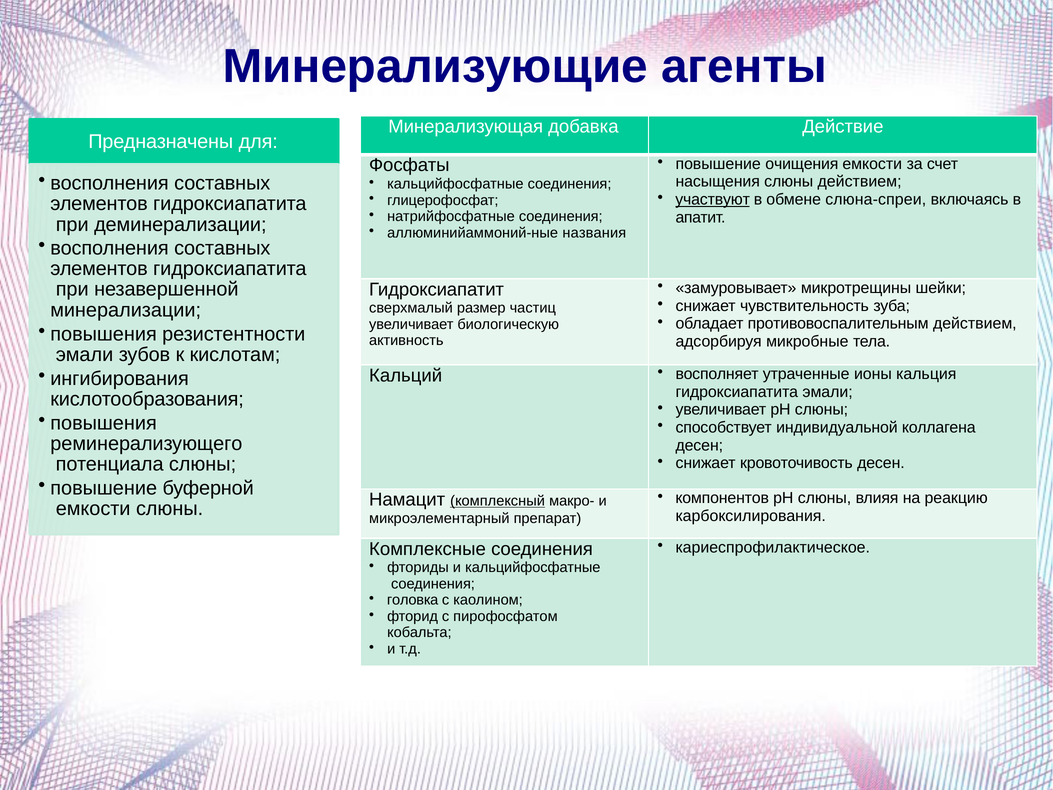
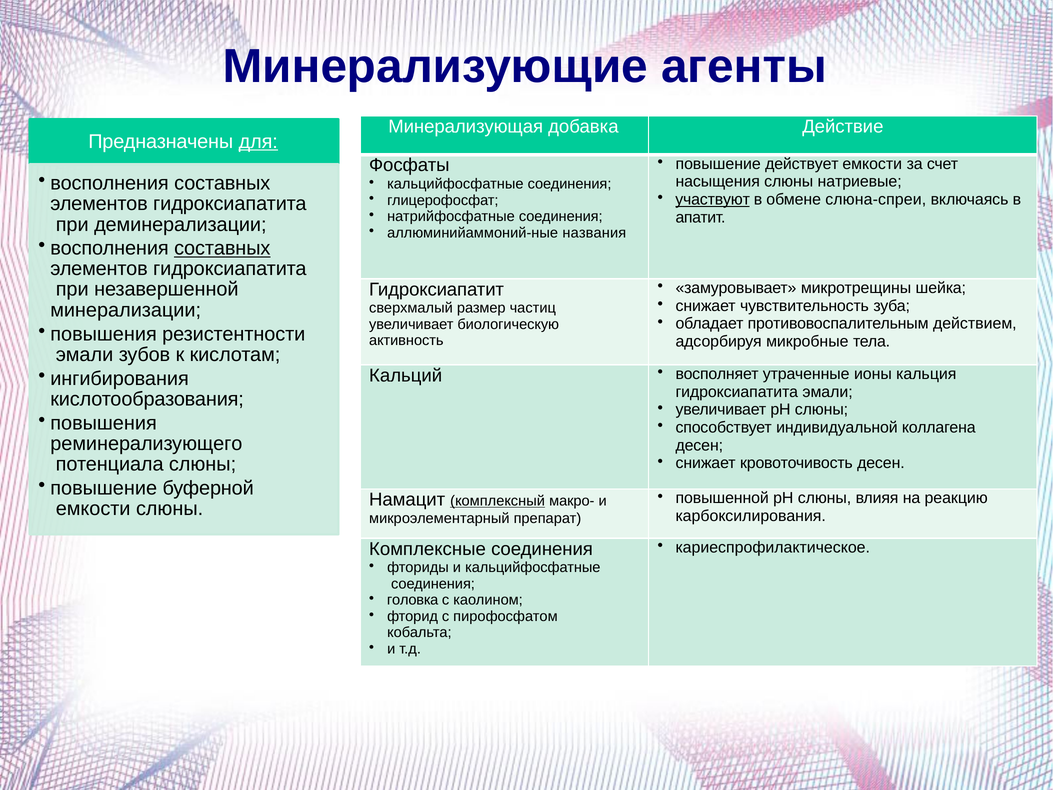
для underline: none -> present (258, 141)
очищения: очищения -> действует (802, 164)
слюны действием: действием -> натриевые (860, 182)
составных underline: none -> present (222, 248)
шейки: шейки -> шейка (941, 288)
компонентов: компонентов -> повышенной (722, 498)
